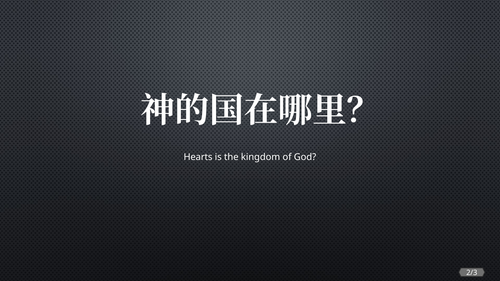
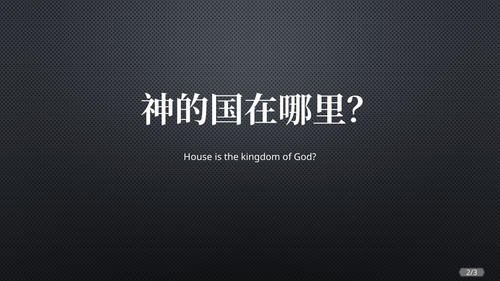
Hearts: Hearts -> House (198, 157)
